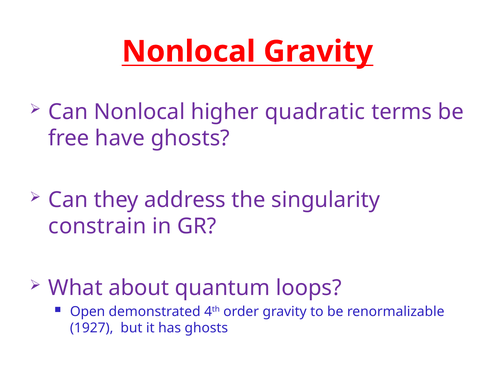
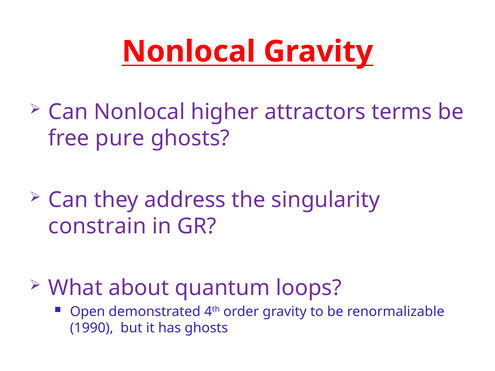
quadratic: quadratic -> attractors (315, 112)
have: have -> pure (120, 138)
1927: 1927 -> 1990 (92, 328)
